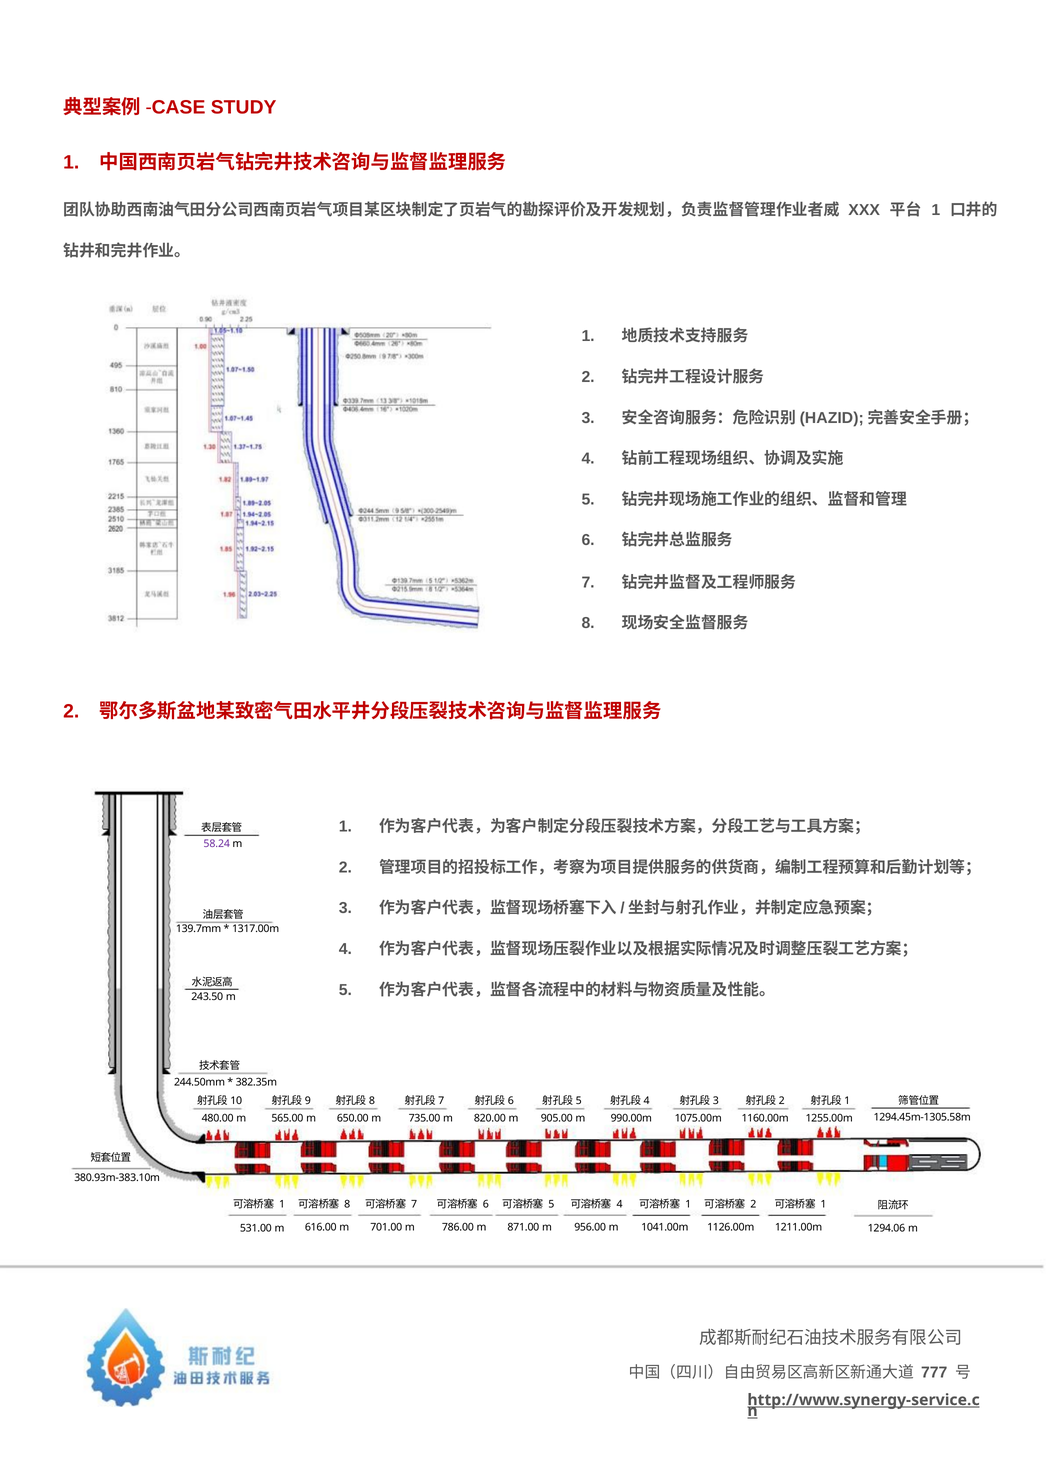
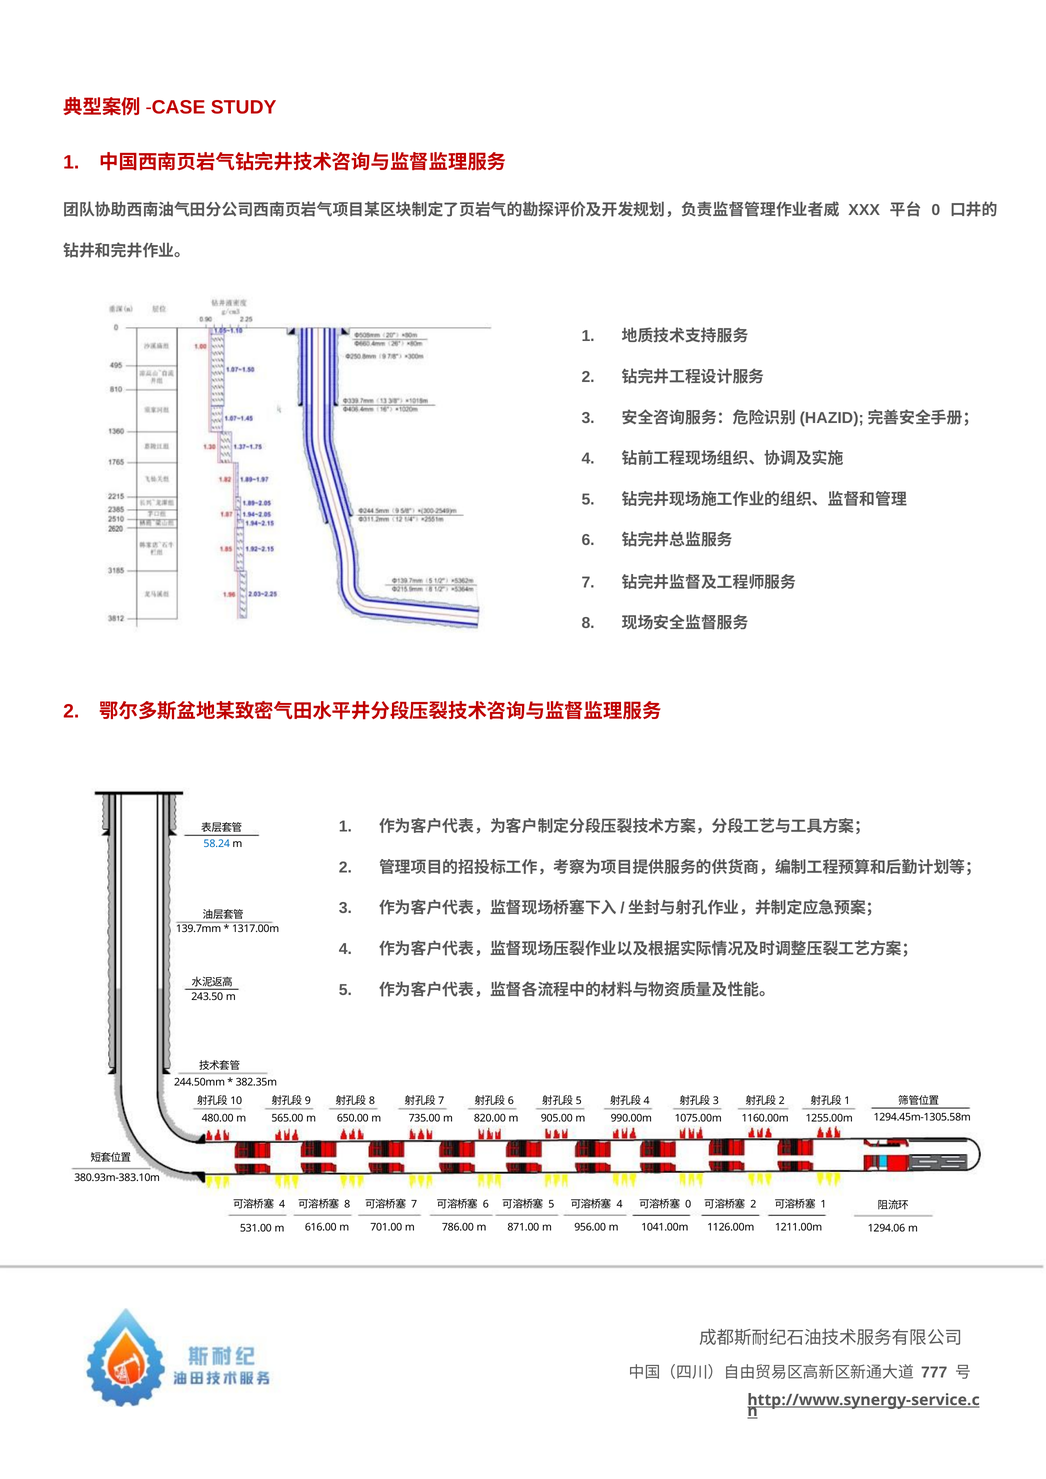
1: 1 -> 0 (936, 210)
58.24 colour: purple -> blue (217, 843)
1: 1 -> 4 (282, 1204)
1: 1 -> 0 (688, 1204)
